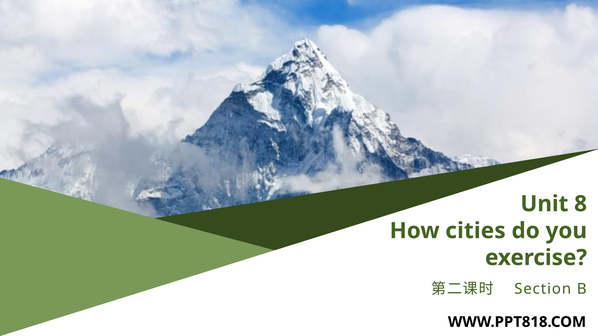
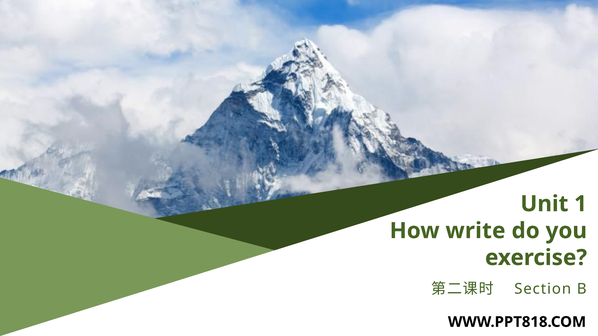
8: 8 -> 1 (581, 204)
cities: cities -> write (475, 231)
